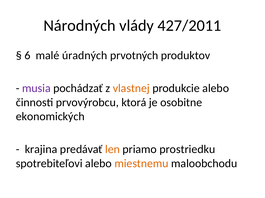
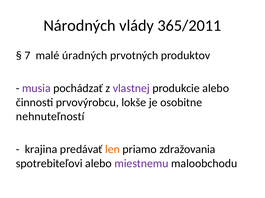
427/2011: 427/2011 -> 365/2011 (189, 26)
6: 6 -> 7 (27, 56)
vlastnej colour: orange -> purple (131, 89)
ktorá: ktorá -> lokše (134, 103)
ekonomických: ekonomických -> nehnuteľností (50, 117)
prostriedku: prostriedku -> zdražovania (187, 150)
miestnemu colour: orange -> purple (141, 164)
